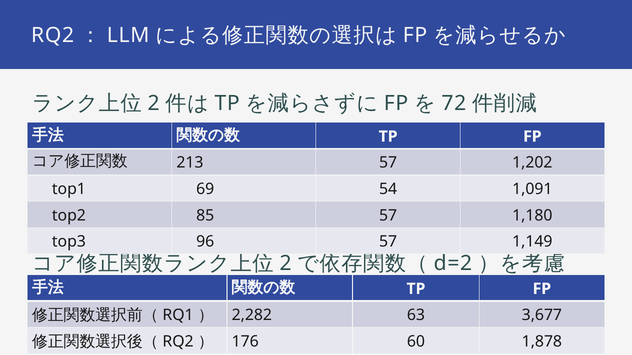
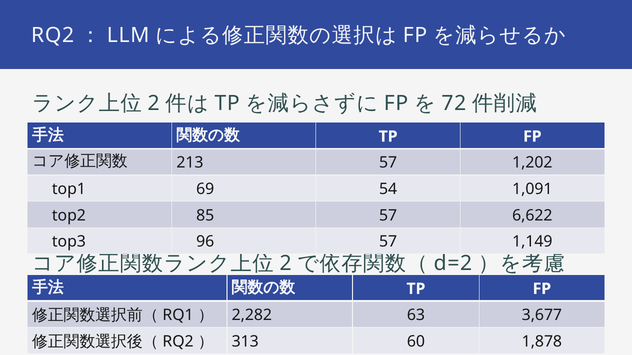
1,180: 1,180 -> 6,622 (532, 216)
176: 176 -> 313 (245, 342)
